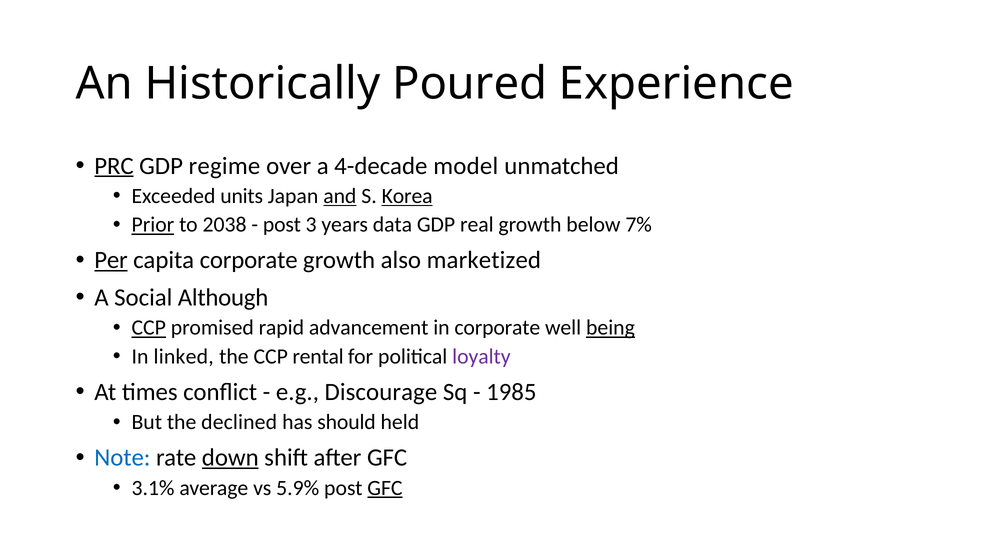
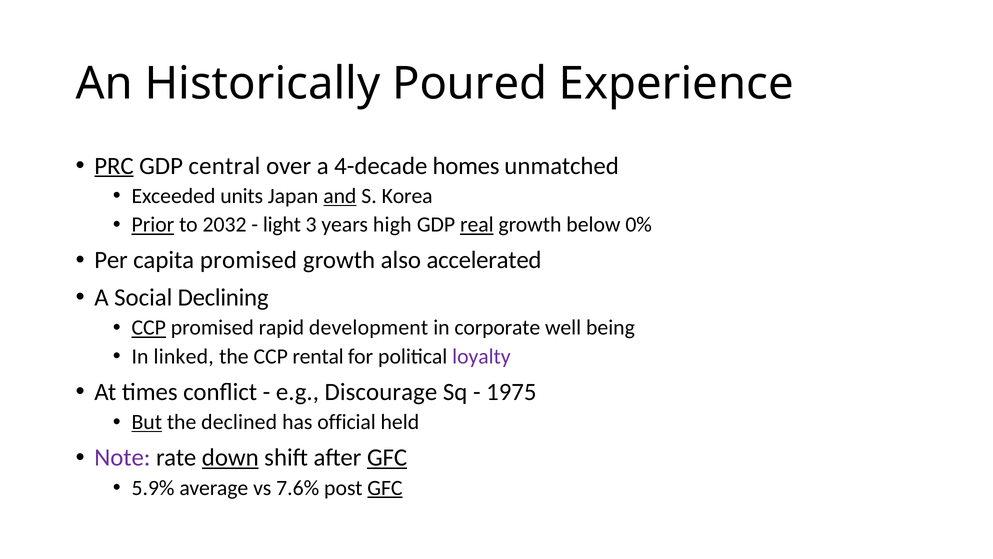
regime: regime -> central (224, 166)
model: model -> homes (466, 166)
Korea underline: present -> none (407, 196)
2038: 2038 -> 2032 (225, 225)
post: post -> light (282, 225)
data: data -> high (392, 225)
real underline: none -> present (477, 225)
7%: 7% -> 0% (639, 225)
Per underline: present -> none (111, 260)
capita corporate: corporate -> promised (248, 260)
marketized: marketized -> accelerated (484, 260)
Although: Although -> Declining (223, 297)
advancement: advancement -> development (369, 327)
being underline: present -> none (610, 327)
1985: 1985 -> 1975 (511, 392)
But underline: none -> present (147, 422)
should: should -> official (347, 422)
Note colour: blue -> purple (122, 457)
GFC underline: none -> present (387, 457)
3.1%: 3.1% -> 5.9% (153, 488)
5.9%: 5.9% -> 7.6% (298, 488)
